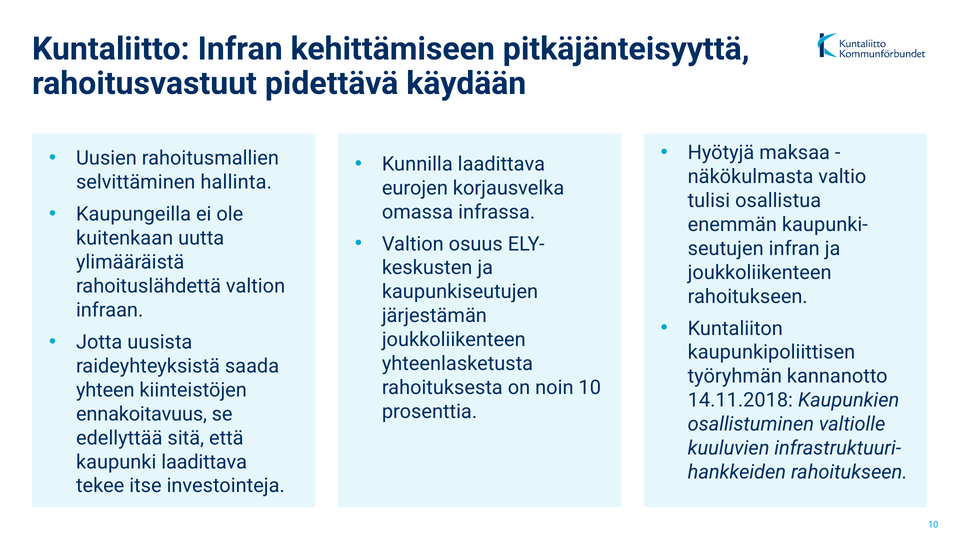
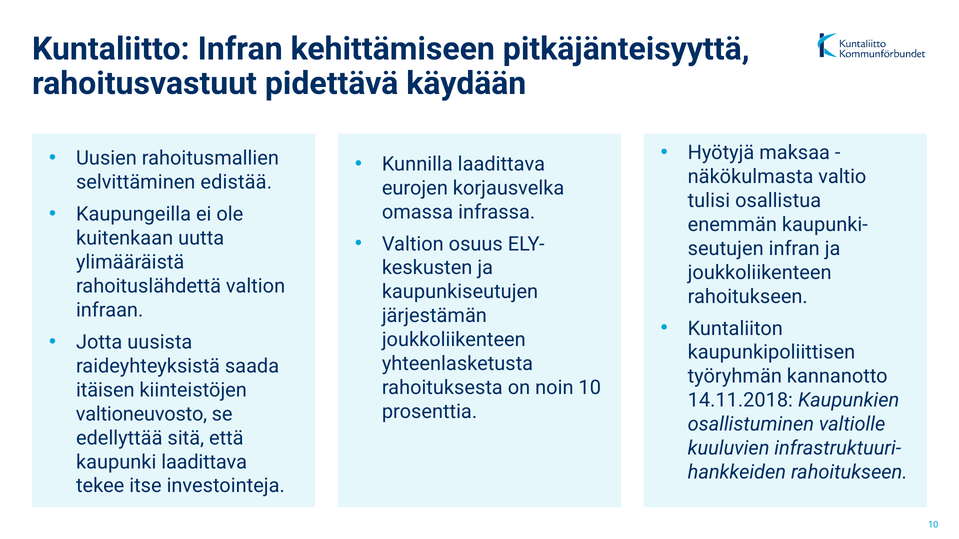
hallinta: hallinta -> edistää (236, 183)
yhteen: yhteen -> itäisen (105, 390)
ennakoitavuus: ennakoitavuus -> valtioneuvosto (141, 414)
